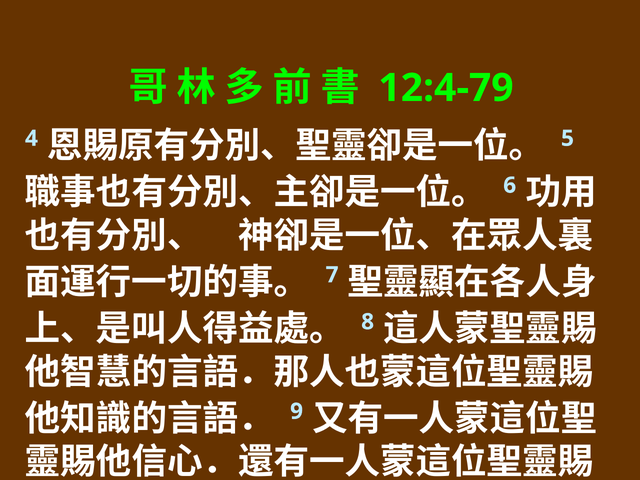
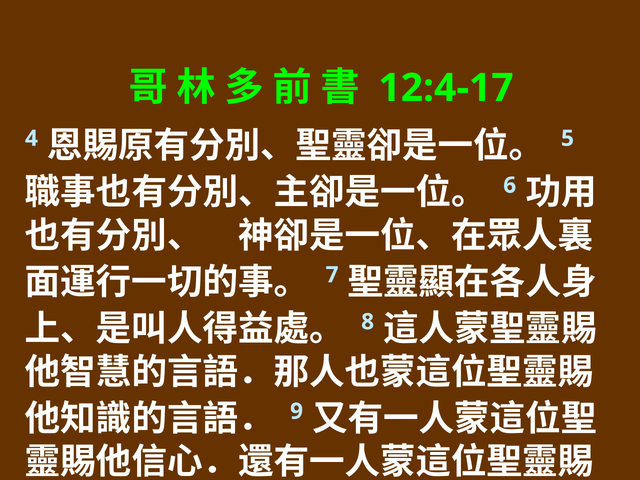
12:4-79: 12:4-79 -> 12:4-17 (446, 88)
